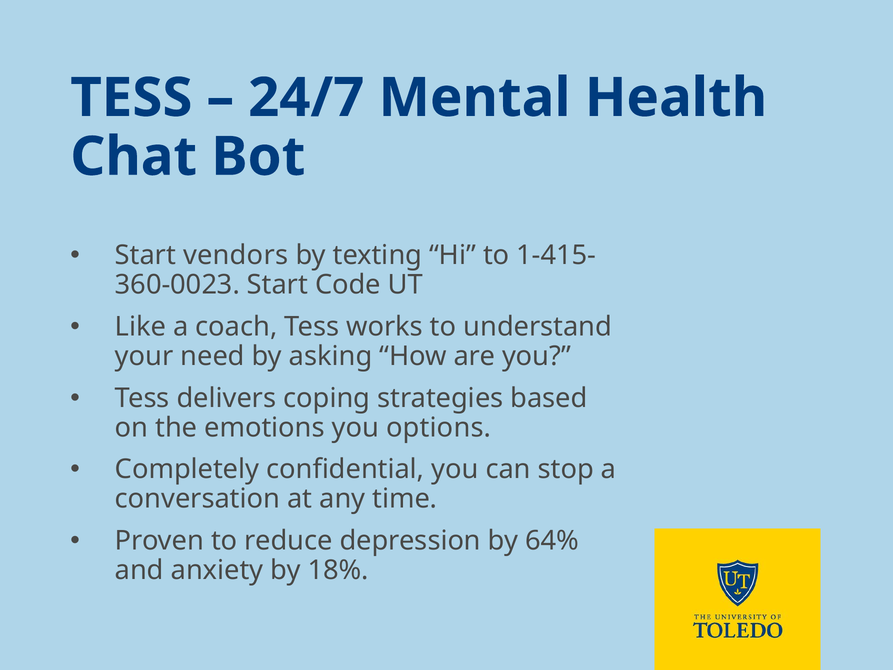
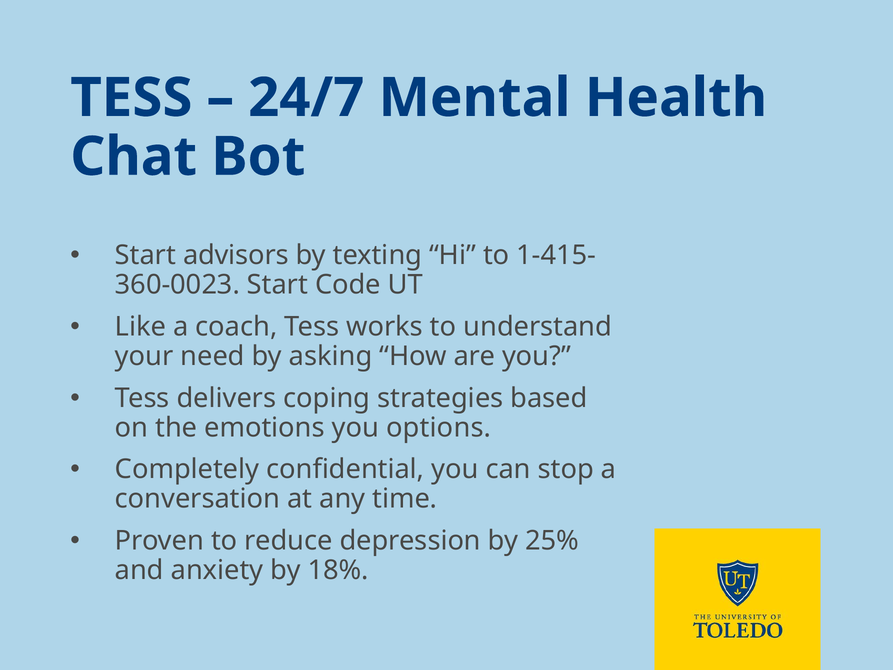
vendors: vendors -> advisors (236, 255)
64%: 64% -> 25% (552, 541)
